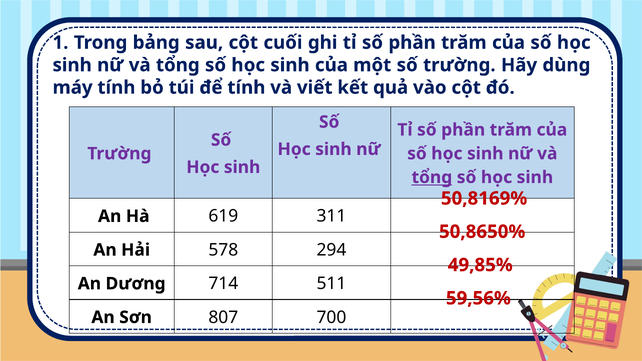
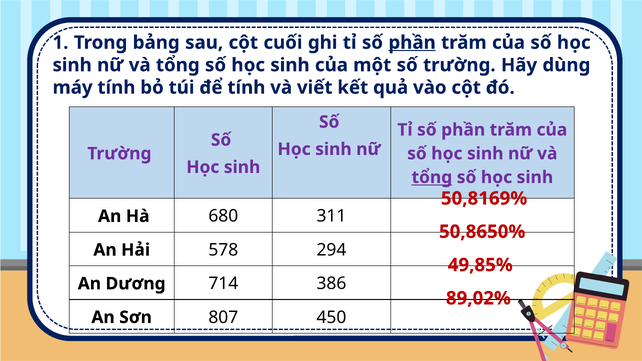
phần underline: none -> present (412, 43)
619: 619 -> 680 (223, 216)
511: 511 -> 386 (331, 284)
59,56%: 59,56% -> 89,02% (478, 298)
700: 700 -> 450 (331, 317)
